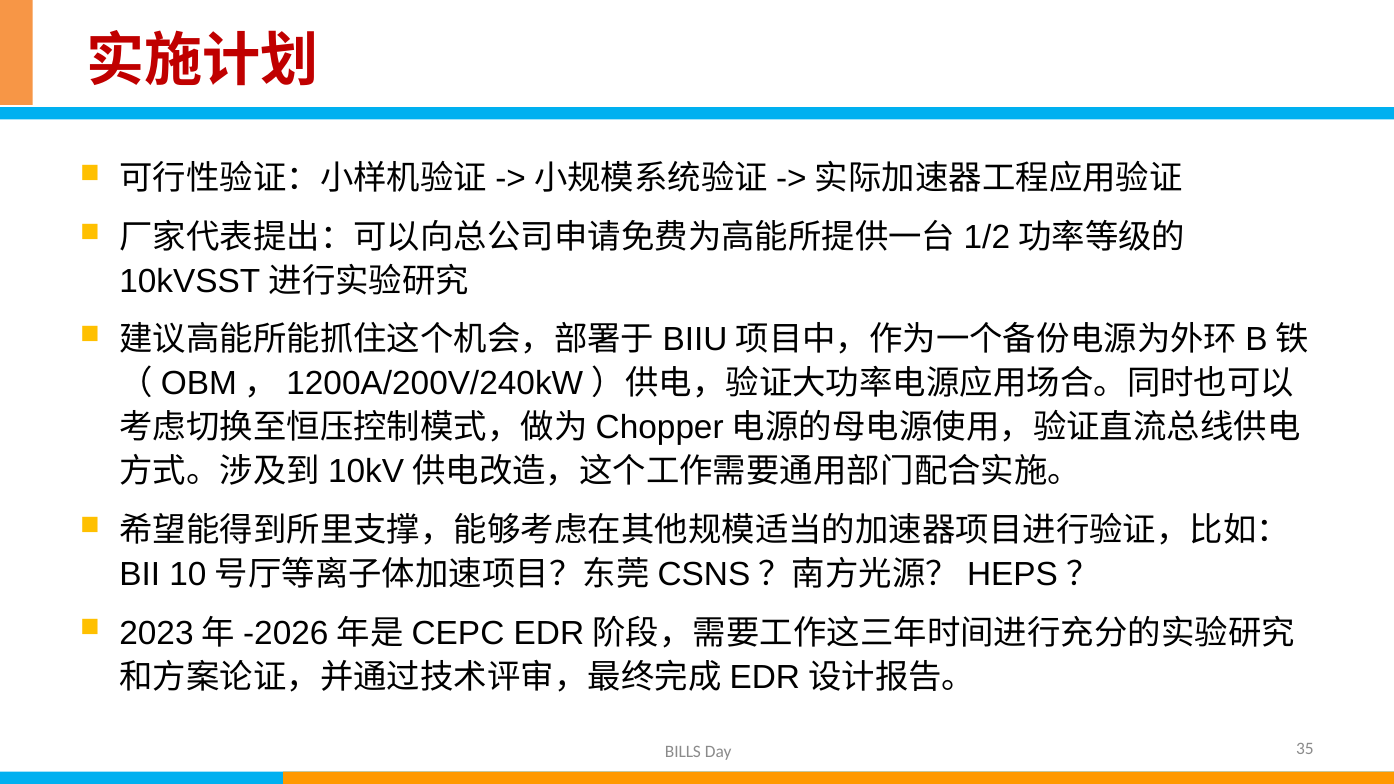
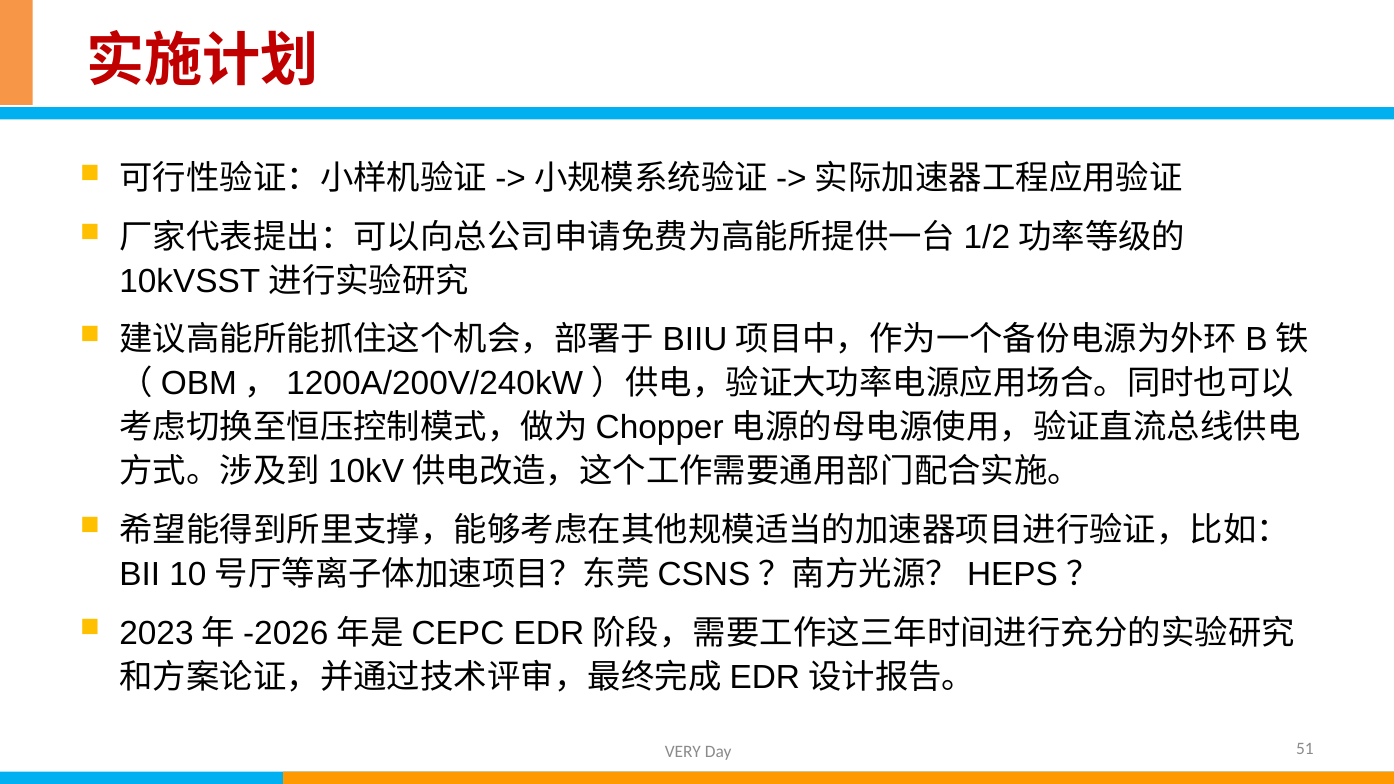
BILLS: BILLS -> VERY (683, 751)
35: 35 -> 51 (1305, 749)
